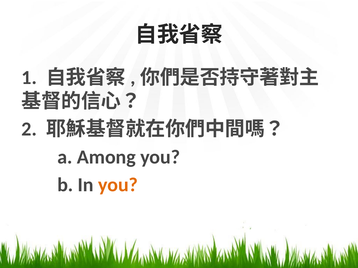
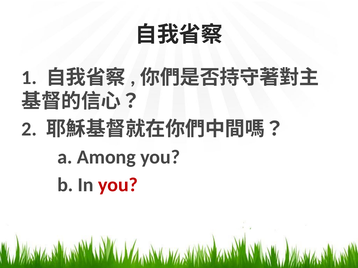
you colour: orange -> red (118, 185)
